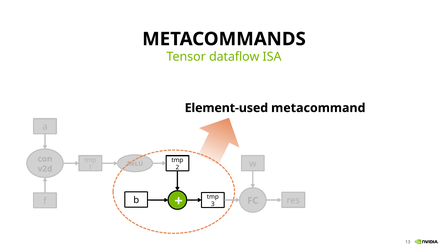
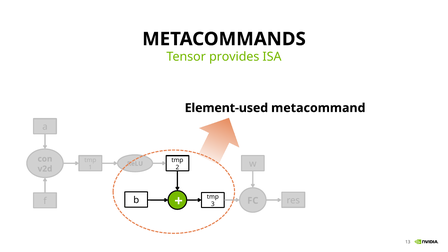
dataflow: dataflow -> provides (234, 57)
